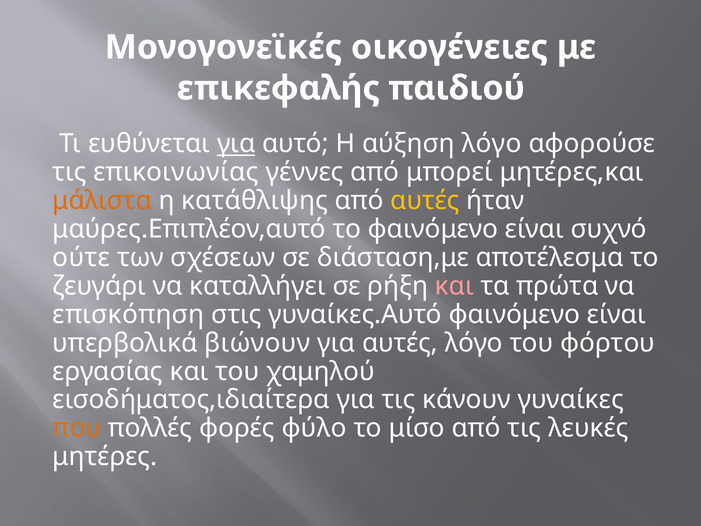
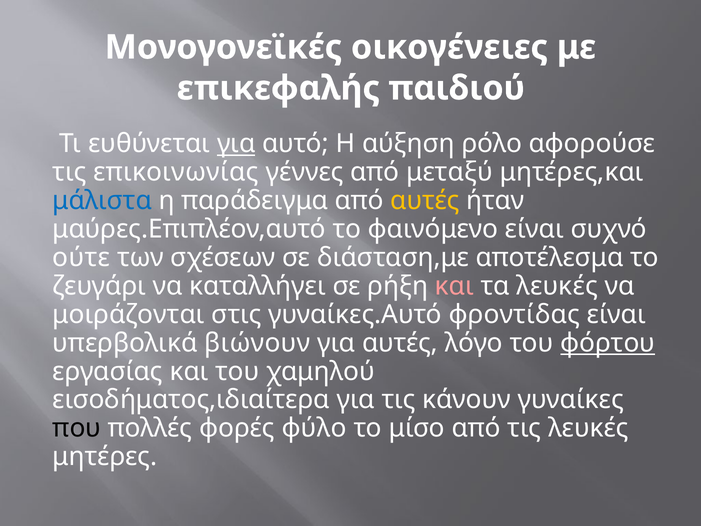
αύξηση λόγο: λόγο -> ρόλο (492, 144)
μπορεί: μπορεί -> μεταξύ (449, 172)
μάλιστα colour: orange -> blue (102, 201)
κατάθλιψης: κατάθλιψης -> παράδειγμα (255, 201)
τα πρώτα: πρώτα -> λευκές (557, 286)
επισκόπηση: επισκόπηση -> μοιράζονται (129, 314)
γυναίκες.Αυτό φαινόμενο: φαινόμενο -> φροντίδας (514, 314)
φόρτου underline: none -> present (608, 343)
που colour: orange -> black (77, 428)
